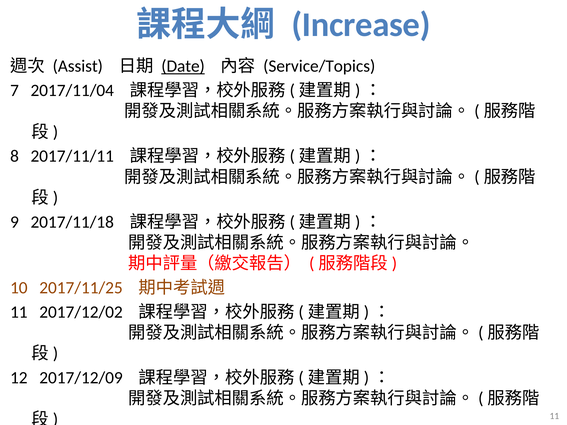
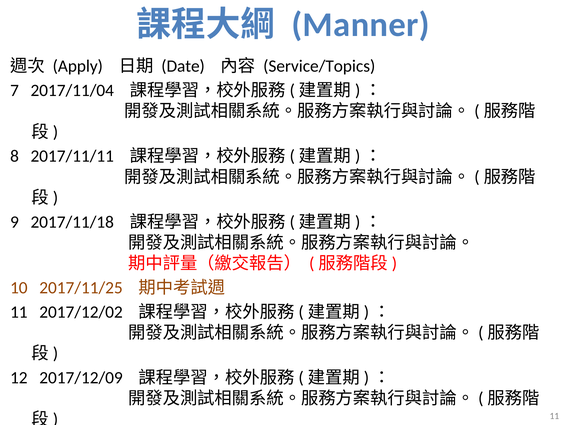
Increase: Increase -> Manner (361, 25)
Assist: Assist -> Apply (78, 66)
Date underline: present -> none (183, 66)
